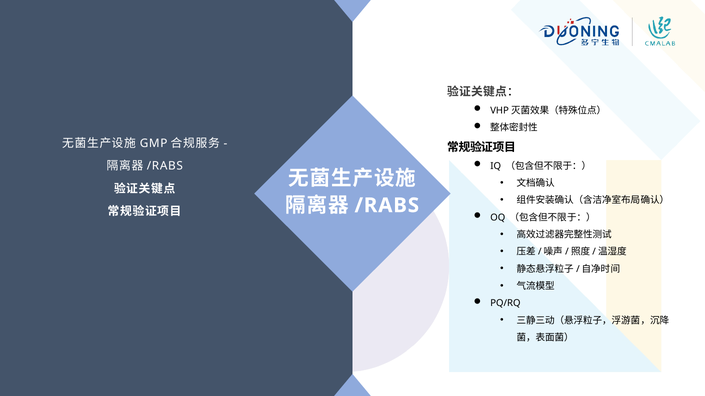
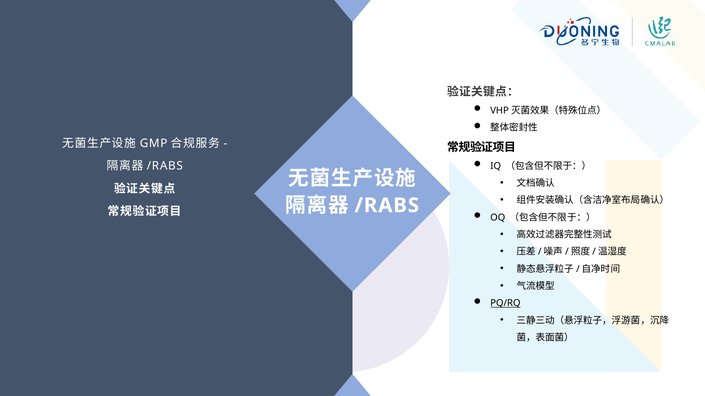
PQ/RQ underline: none -> present (505, 304)
